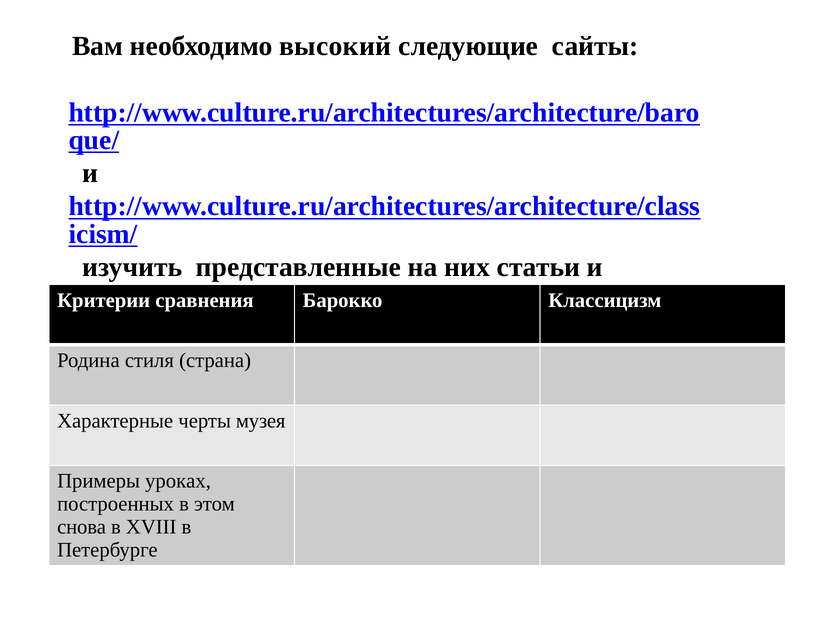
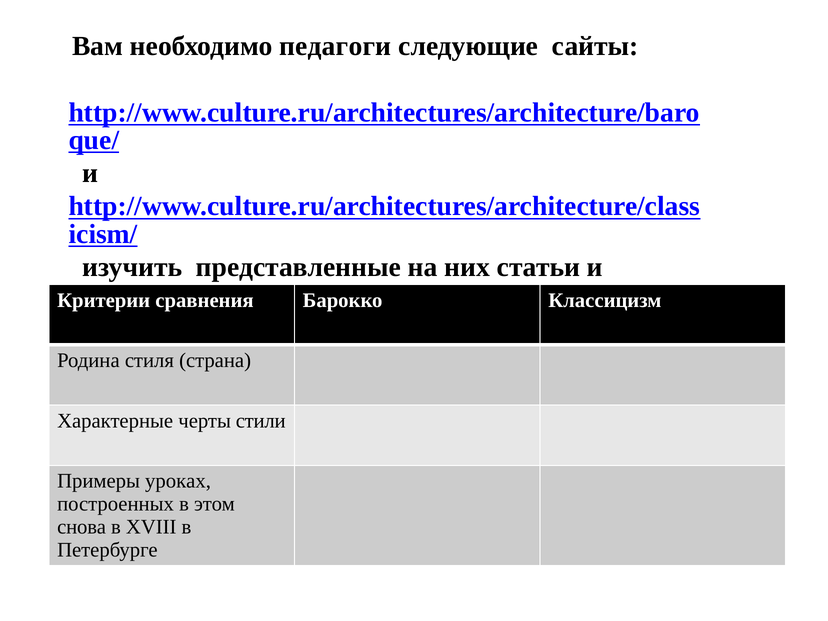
высокий: высокий -> педагоги (335, 46)
черты музея: музея -> стили (261, 421)
